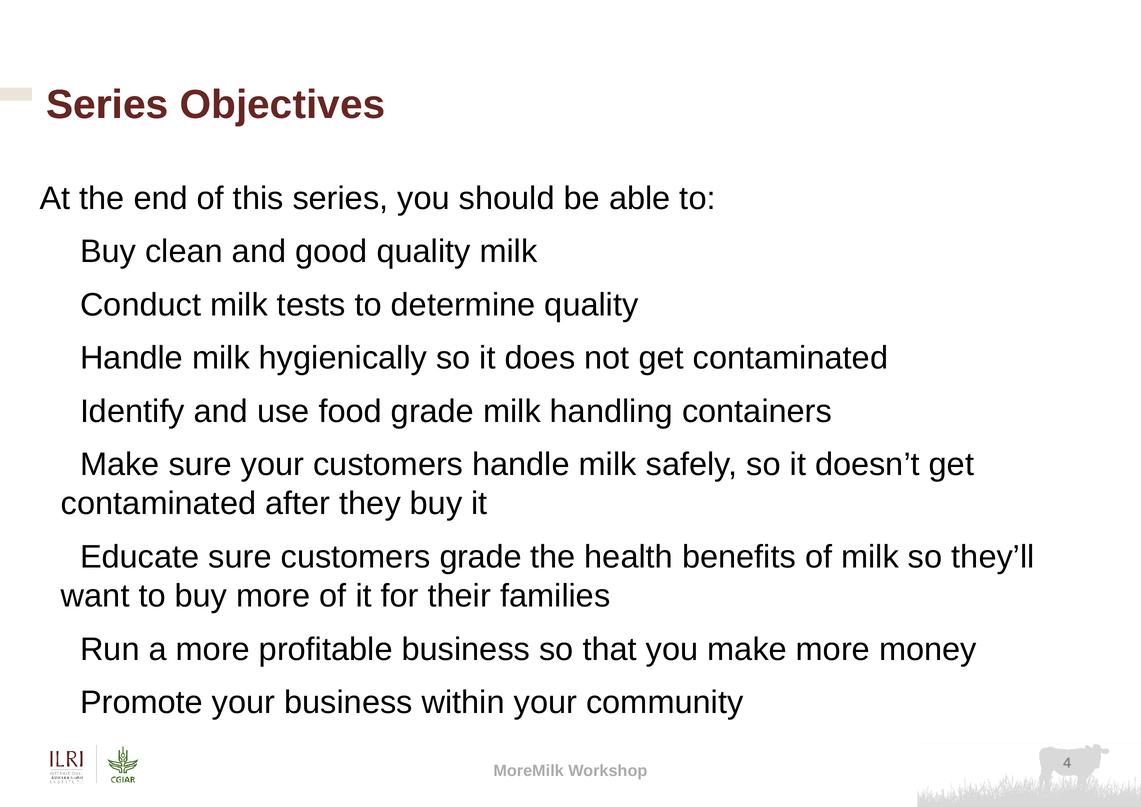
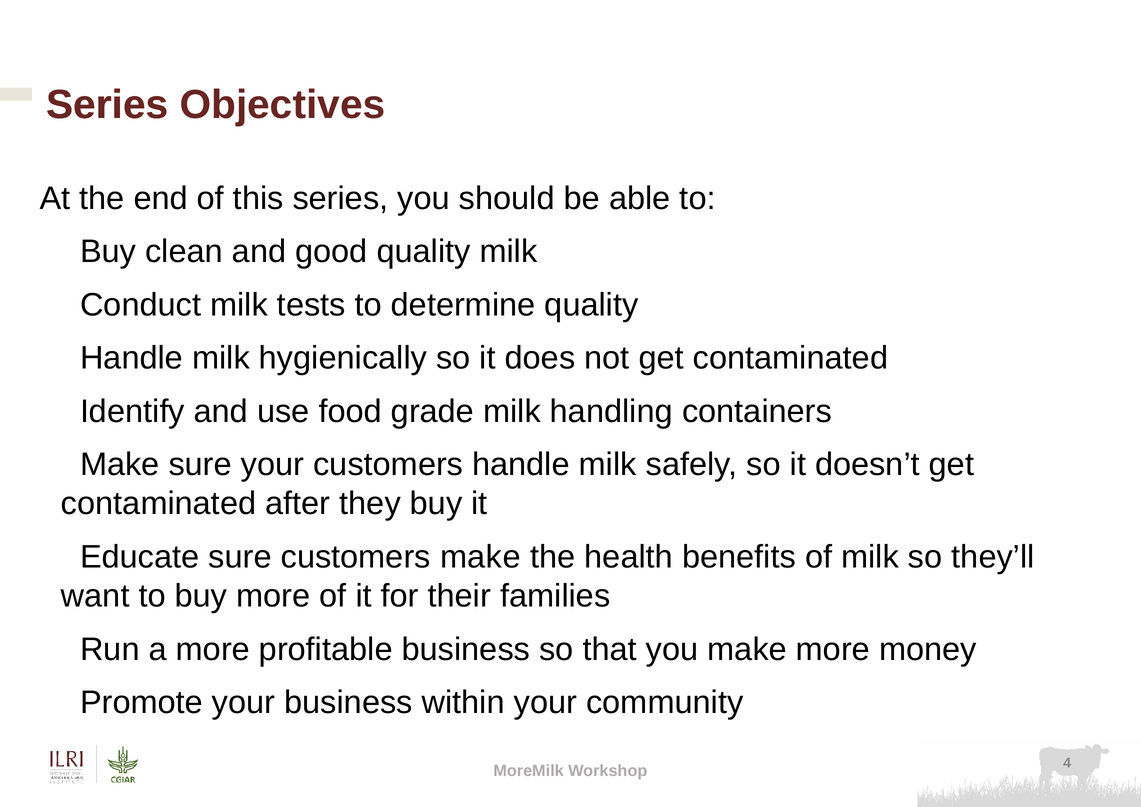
customers grade: grade -> make (480, 557)
